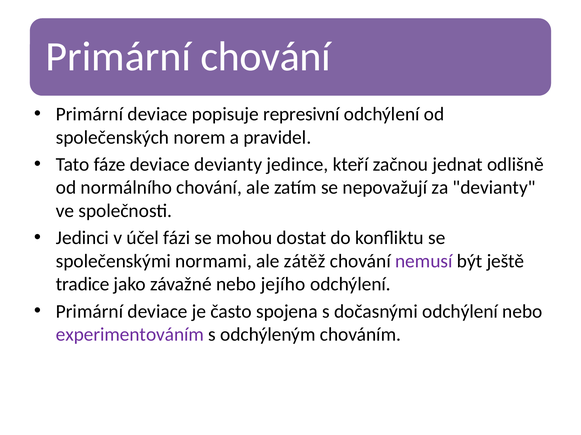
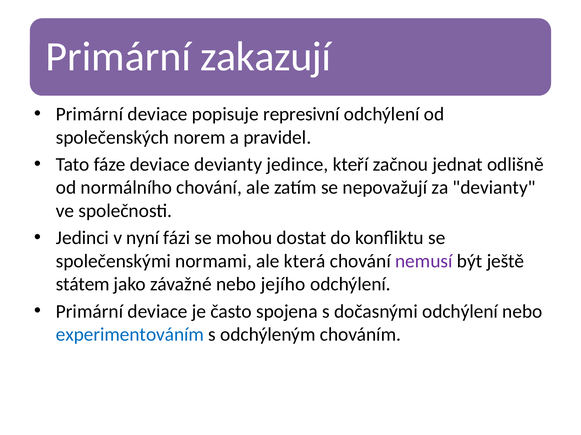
Primární chování: chování -> zakazují (266, 57)
účel: účel -> nyní (143, 238)
zátěž: zátěž -> která (305, 262)
tradice: tradice -> státem (83, 285)
experimentováním colour: purple -> blue (130, 335)
